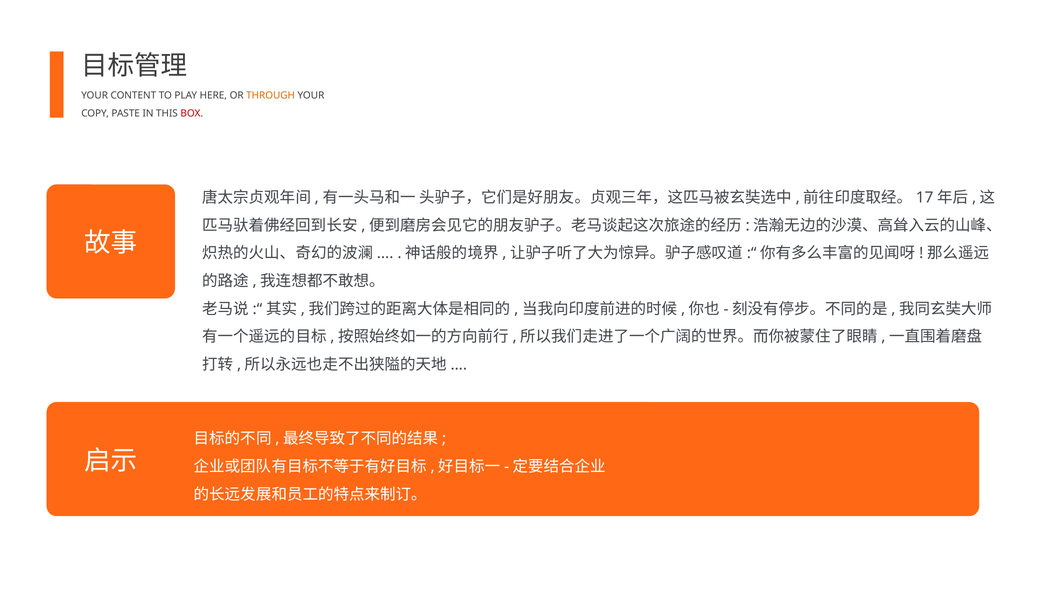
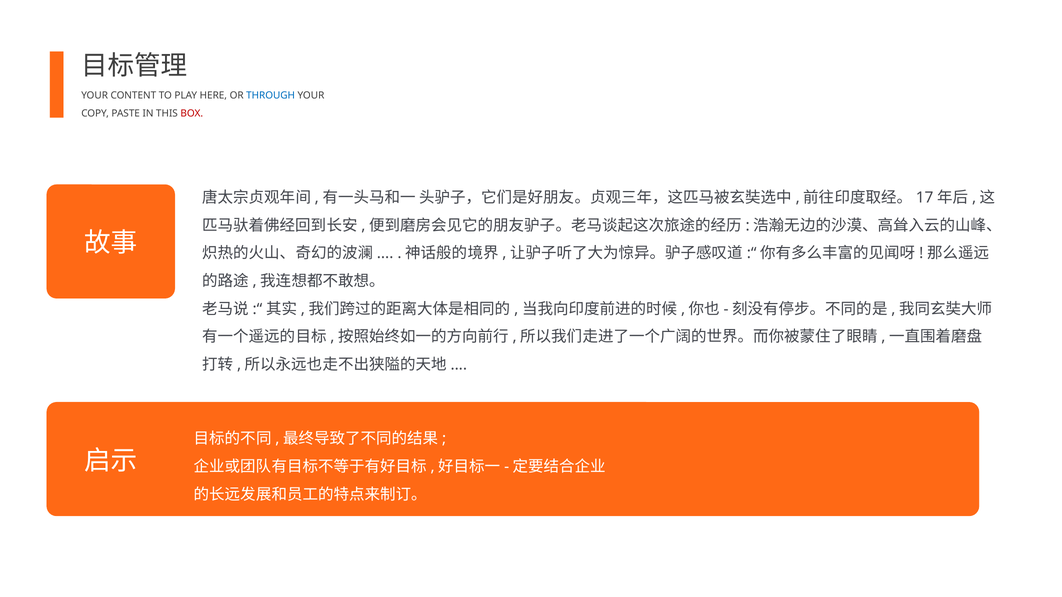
THROUGH colour: orange -> blue (271, 96)
